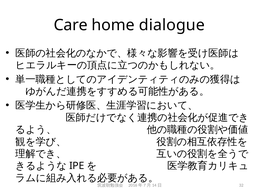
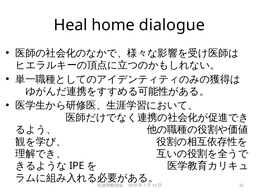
Care: Care -> Heal (71, 25)
